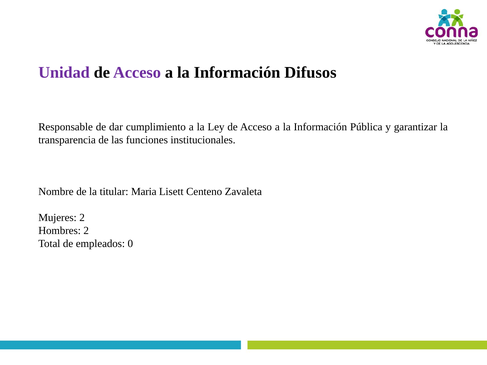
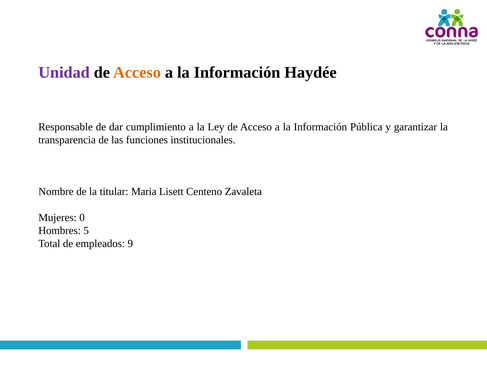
Acceso colour: purple -> orange (137, 72)
Difusos: Difusos -> Haydée (311, 72)
Mujeres 2: 2 -> 0 (82, 218)
Hombres 2: 2 -> 5 (86, 231)
0: 0 -> 9 (130, 244)
